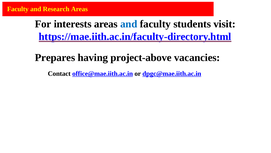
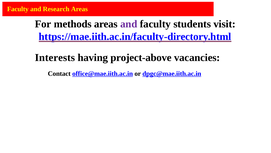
interests: interests -> methods (73, 24)
and colour: blue -> purple (129, 24)
Prepares: Prepares -> Interests (55, 57)
